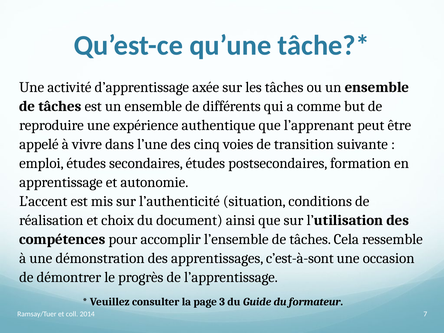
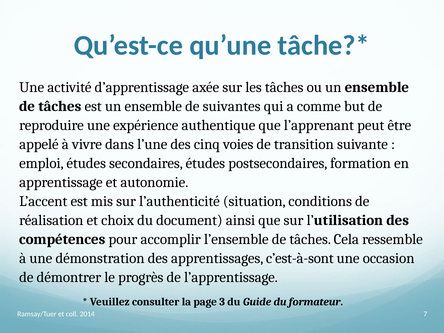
différents: différents -> suivantes (232, 106)
